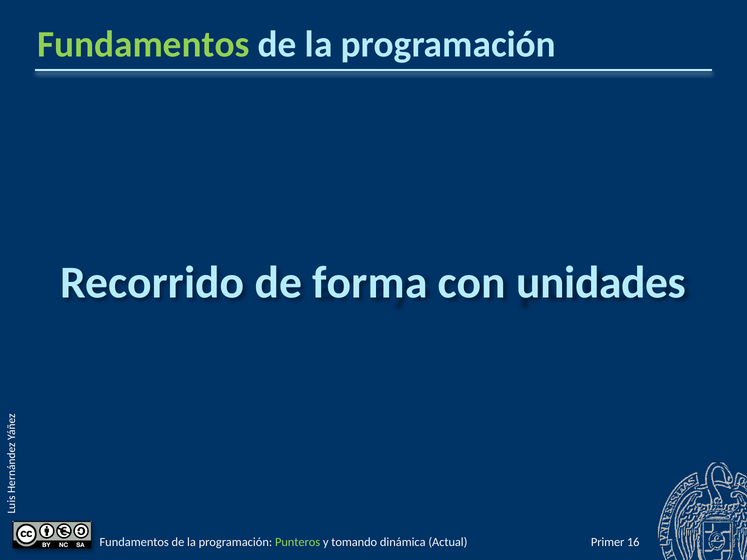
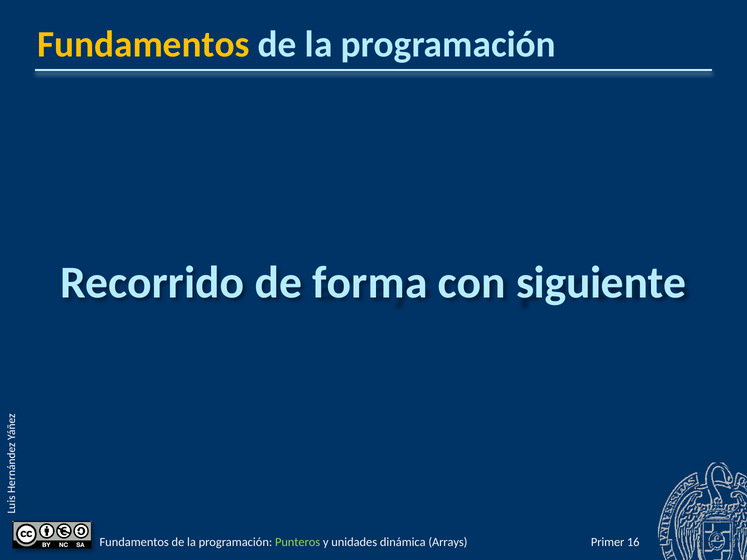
Fundamentos colour: light green -> yellow (143, 44)
unidades: unidades -> siguiente (601, 283)
tomando: tomando -> unidades (354, 542)
Actual: Actual -> Arrays (448, 542)
